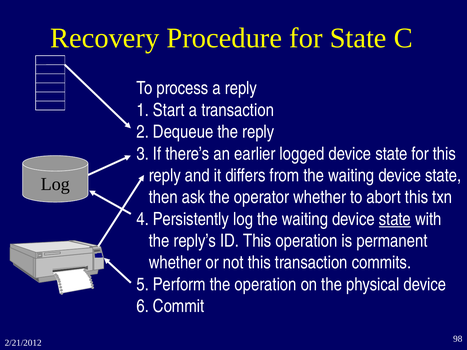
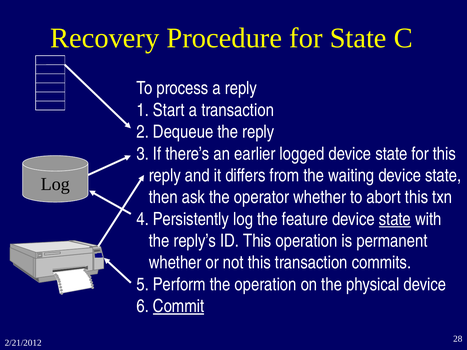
log the waiting: waiting -> feature (305, 219)
Commit underline: none -> present (179, 306)
98: 98 -> 28 (458, 339)
